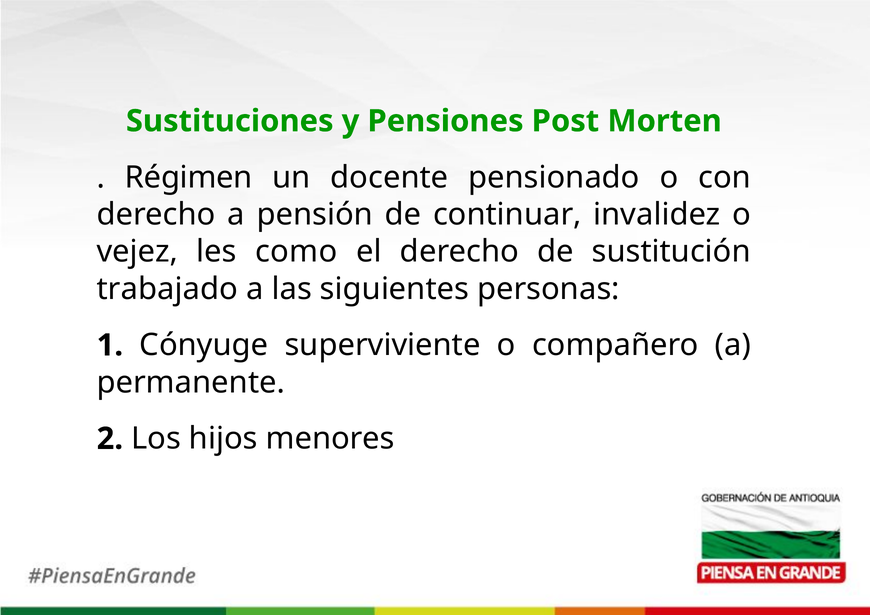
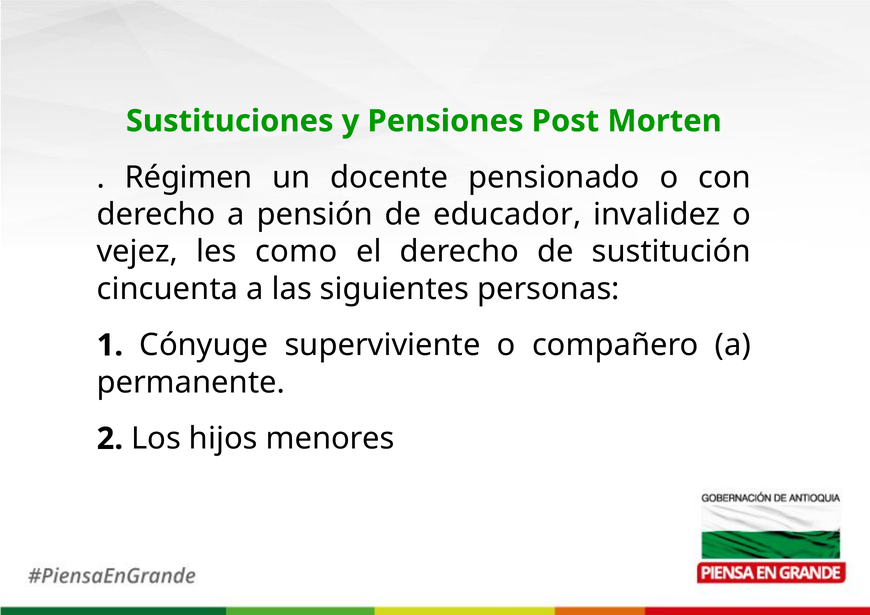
continuar: continuar -> educador (507, 215)
trabajado: trabajado -> cincuenta (167, 289)
